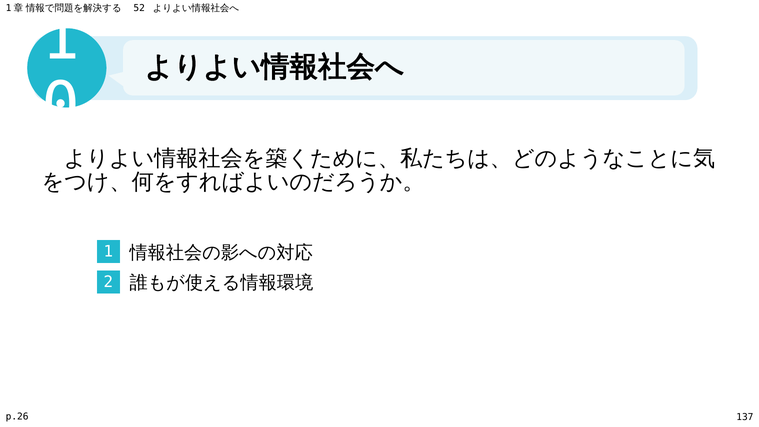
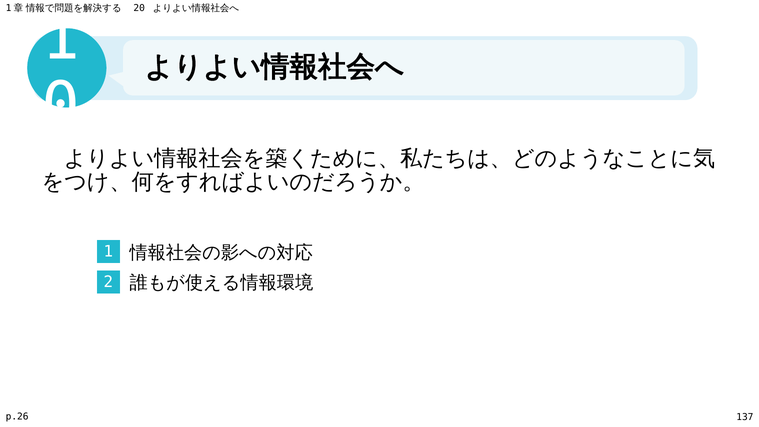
52: 52 -> 20 (139, 8)
